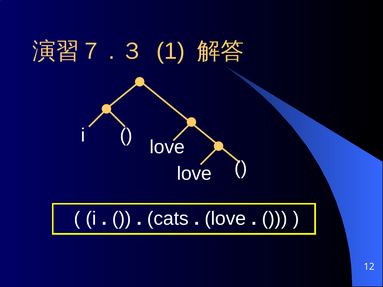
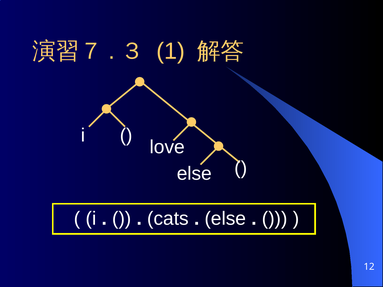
love: love -> else (194, 174)
love: love -> else (225, 219)
